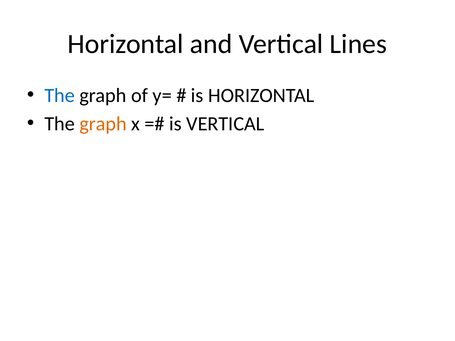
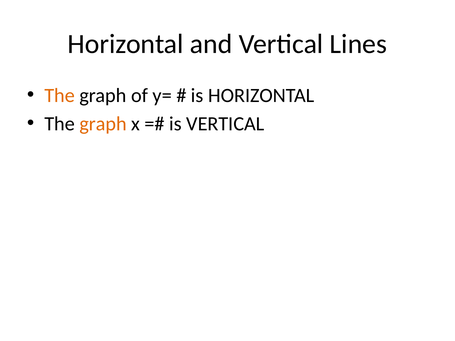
The colour: blue -> orange (60, 95)
